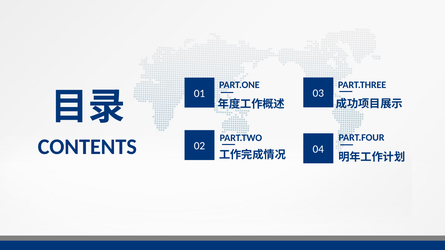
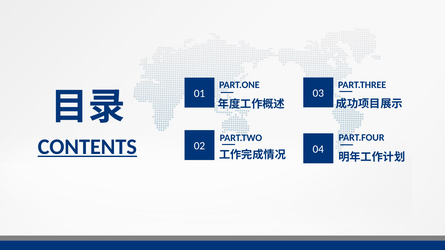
CONTENTS underline: none -> present (87, 147)
